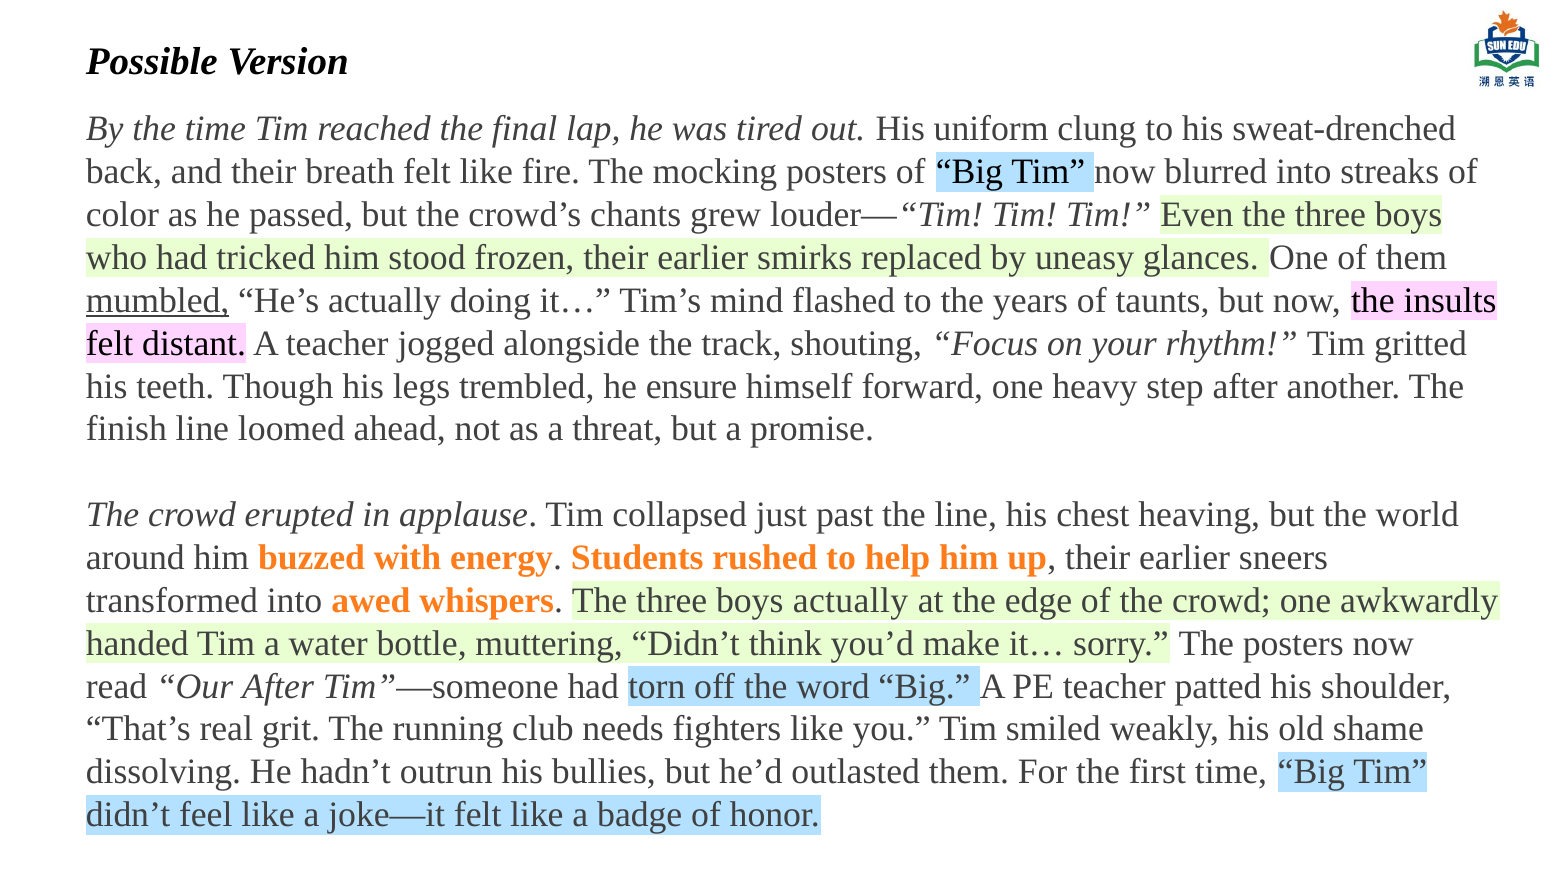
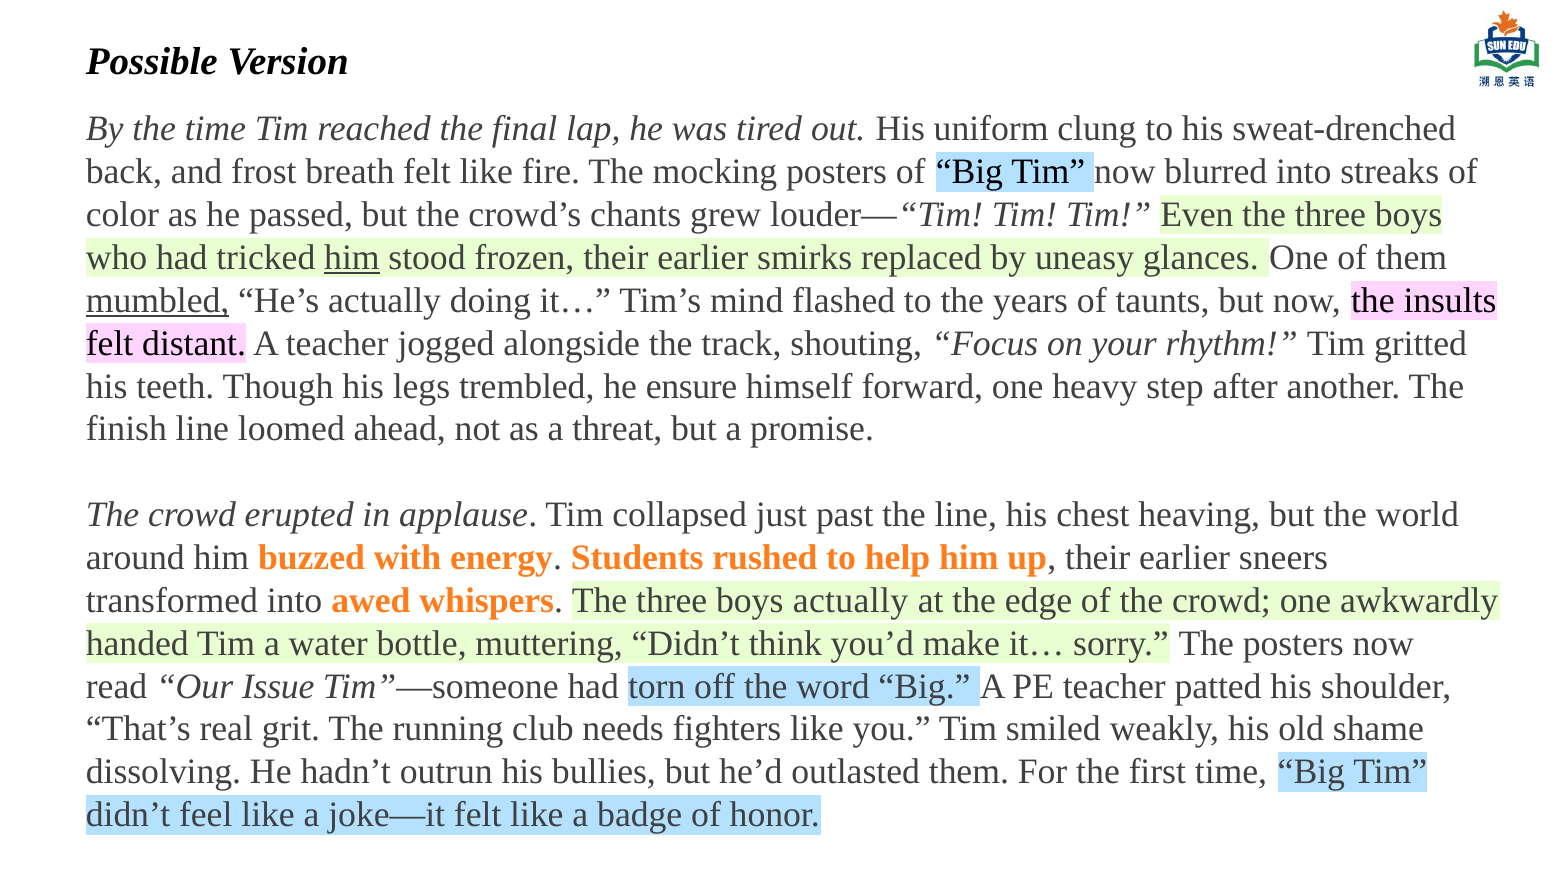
and their: their -> frost (264, 172)
him underline: none -> present (352, 258)
Our After: After -> Issue (278, 686)
